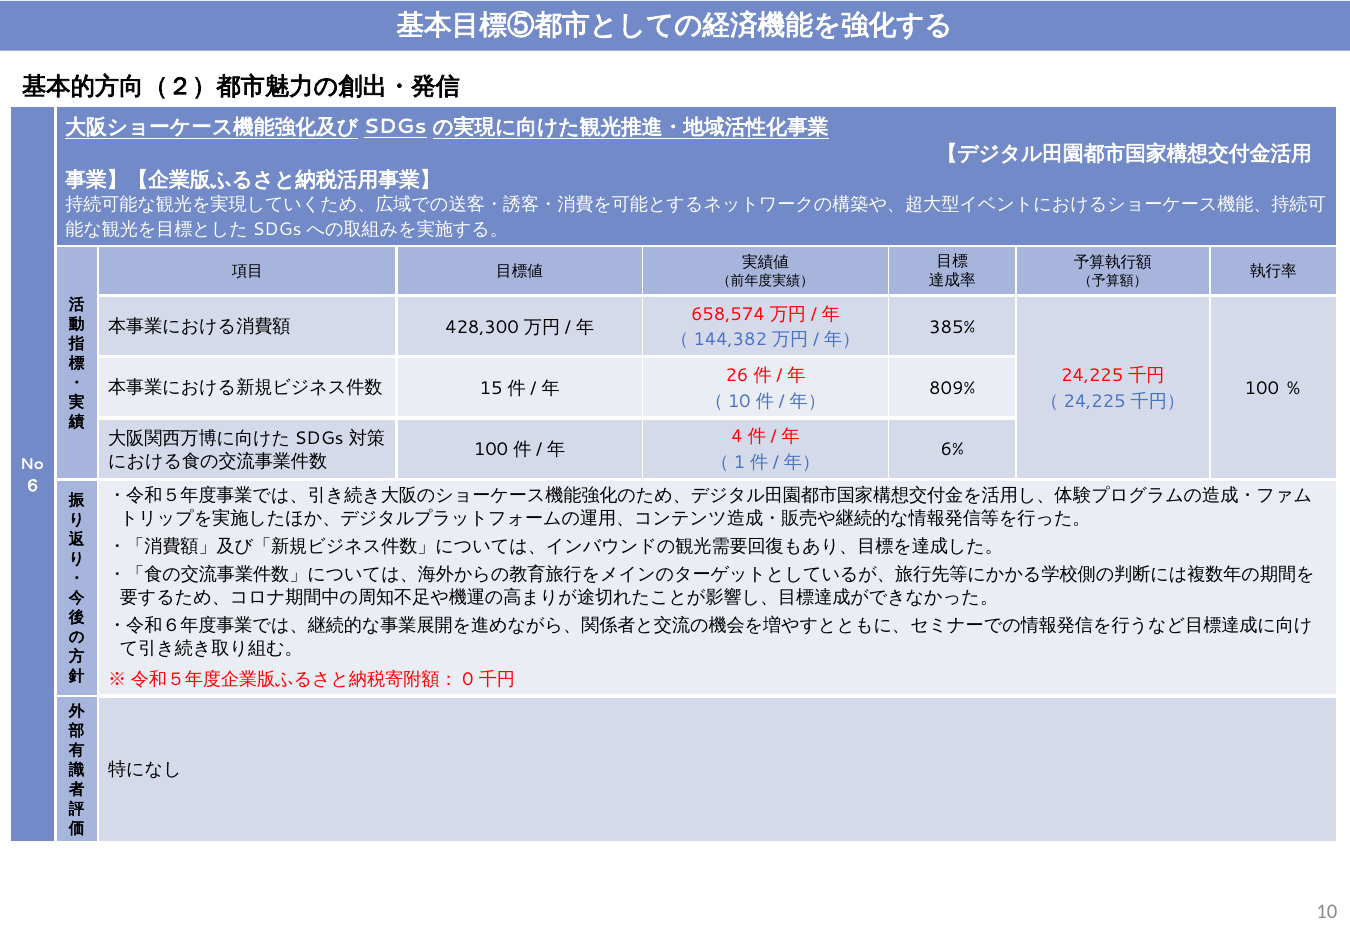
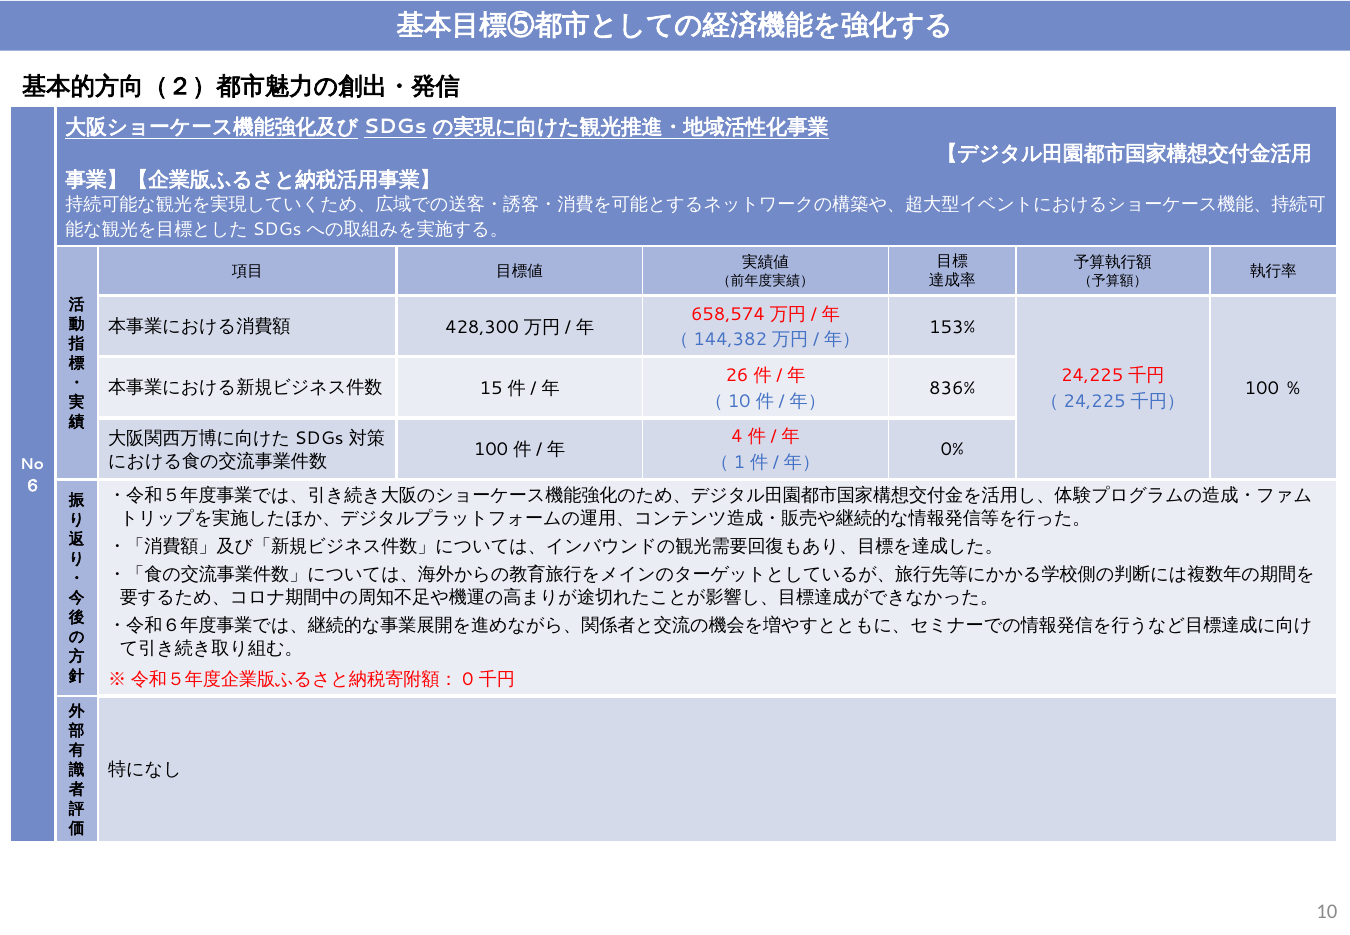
385%: 385% -> 153% (952, 327)
809%: 809% -> 836% (952, 388)
6%: 6% -> 0% (952, 449)
